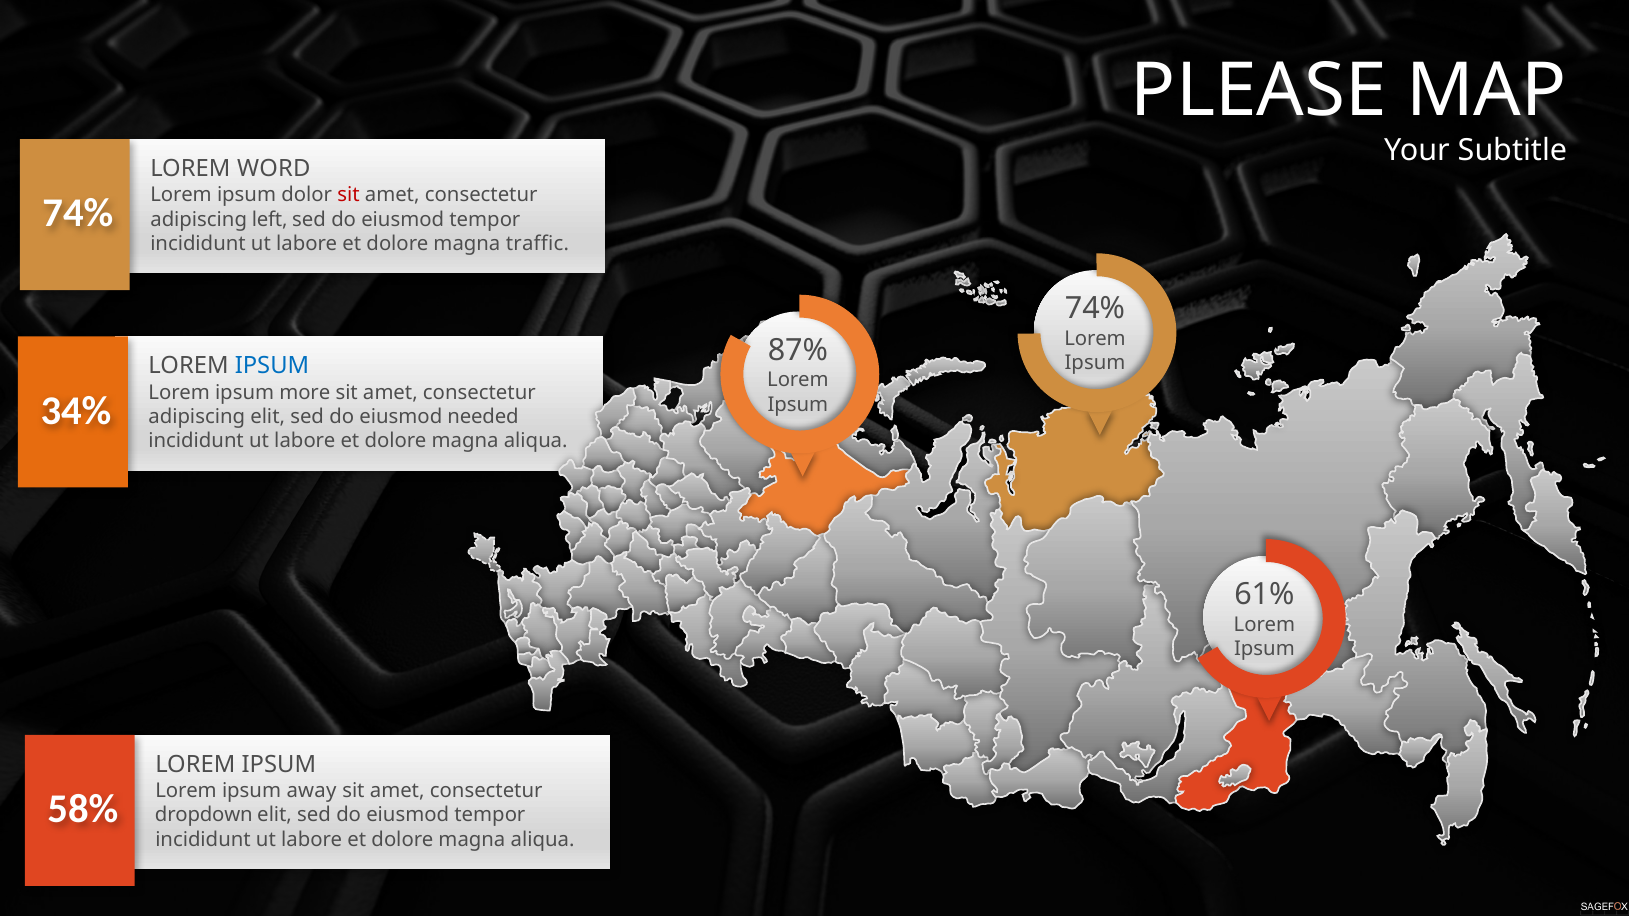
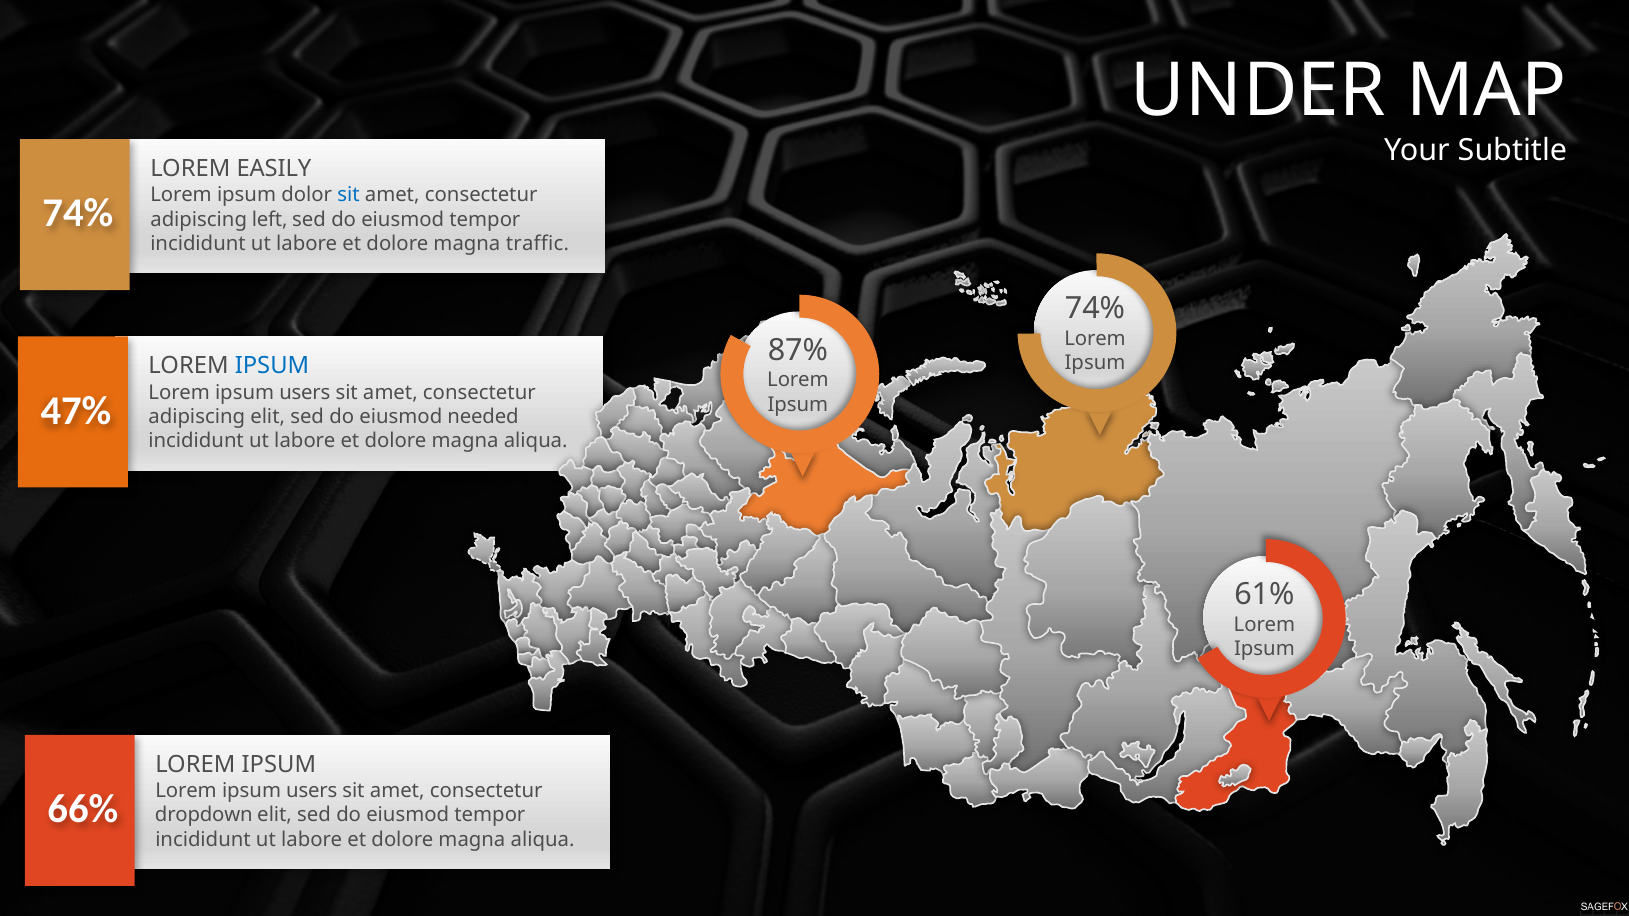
PLEASE: PLEASE -> UNDER (1259, 90)
WORD: WORD -> EASILY (274, 169)
sit colour: red -> blue (349, 195)
more: more -> users (305, 392)
34%: 34% -> 47% (76, 411)
away: away -> users (312, 791)
58%: 58% -> 66% (83, 809)
